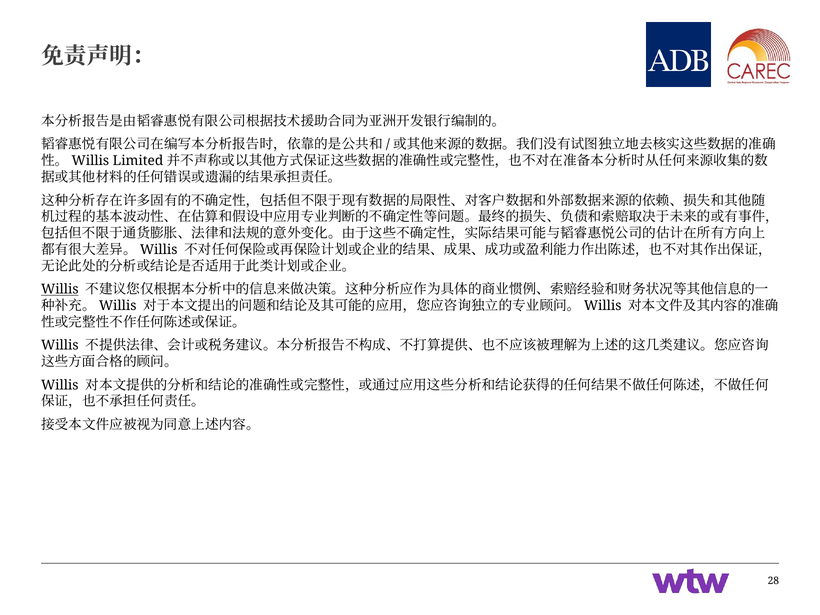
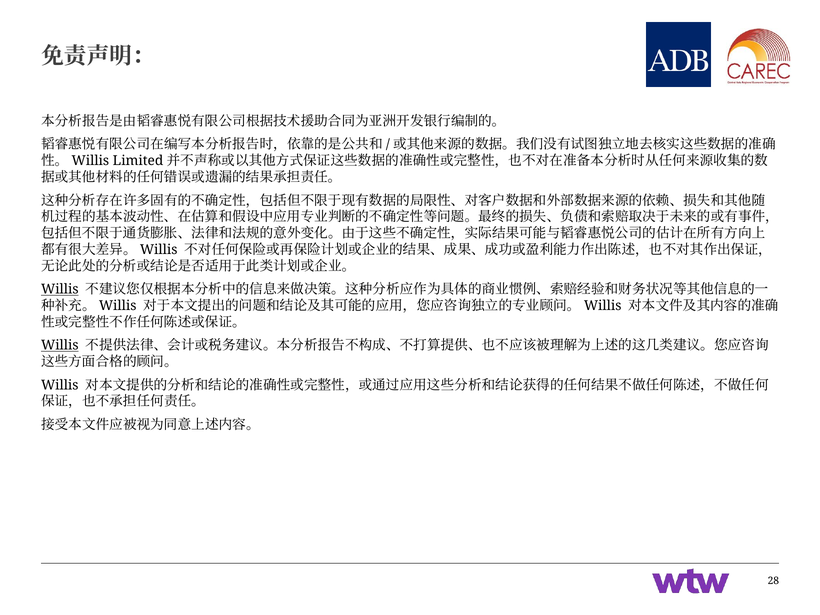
Willis underline: none -> present (60, 345)
